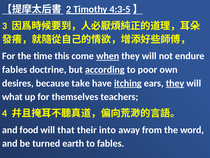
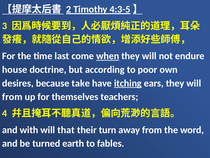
this: this -> last (62, 56)
fables: fables -> house (15, 69)
according underline: present -> none (105, 69)
they underline: present -> none (175, 83)
what: what -> from (12, 97)
food: food -> with (29, 130)
into: into -> turn (108, 130)
